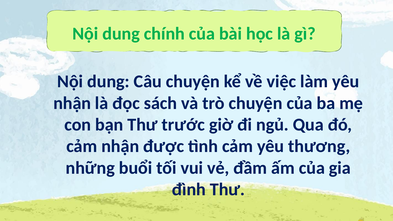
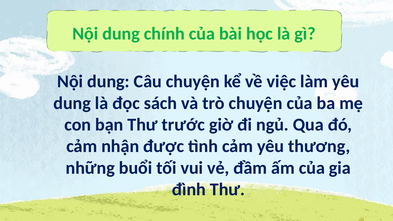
nhận: nhận -> dung (72, 103)
